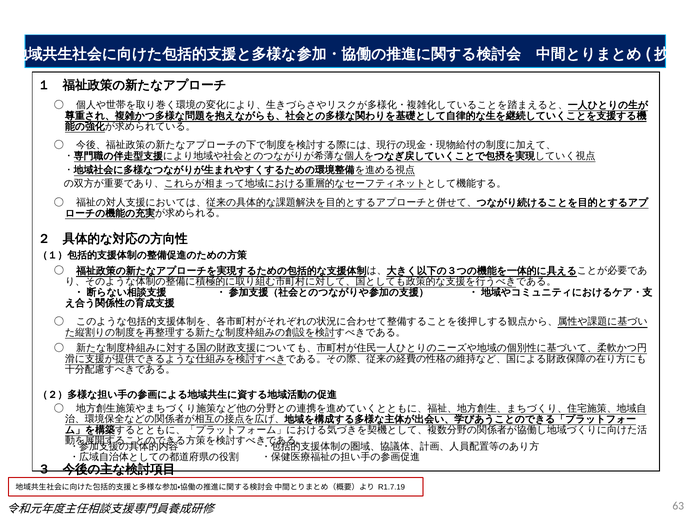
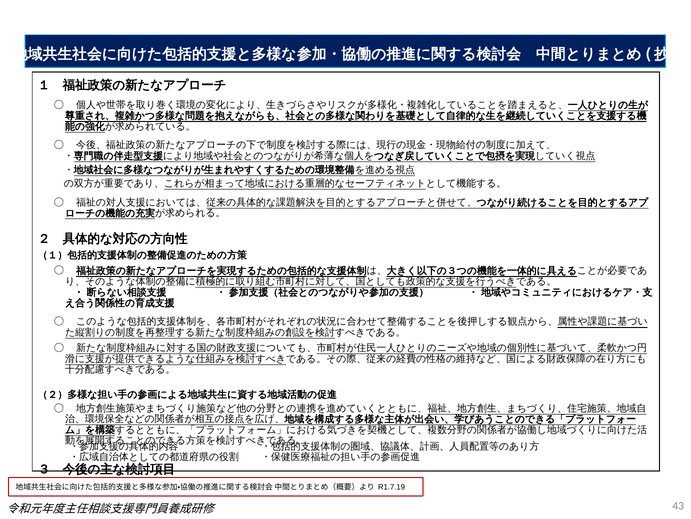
63: 63 -> 43 (678, 505)
